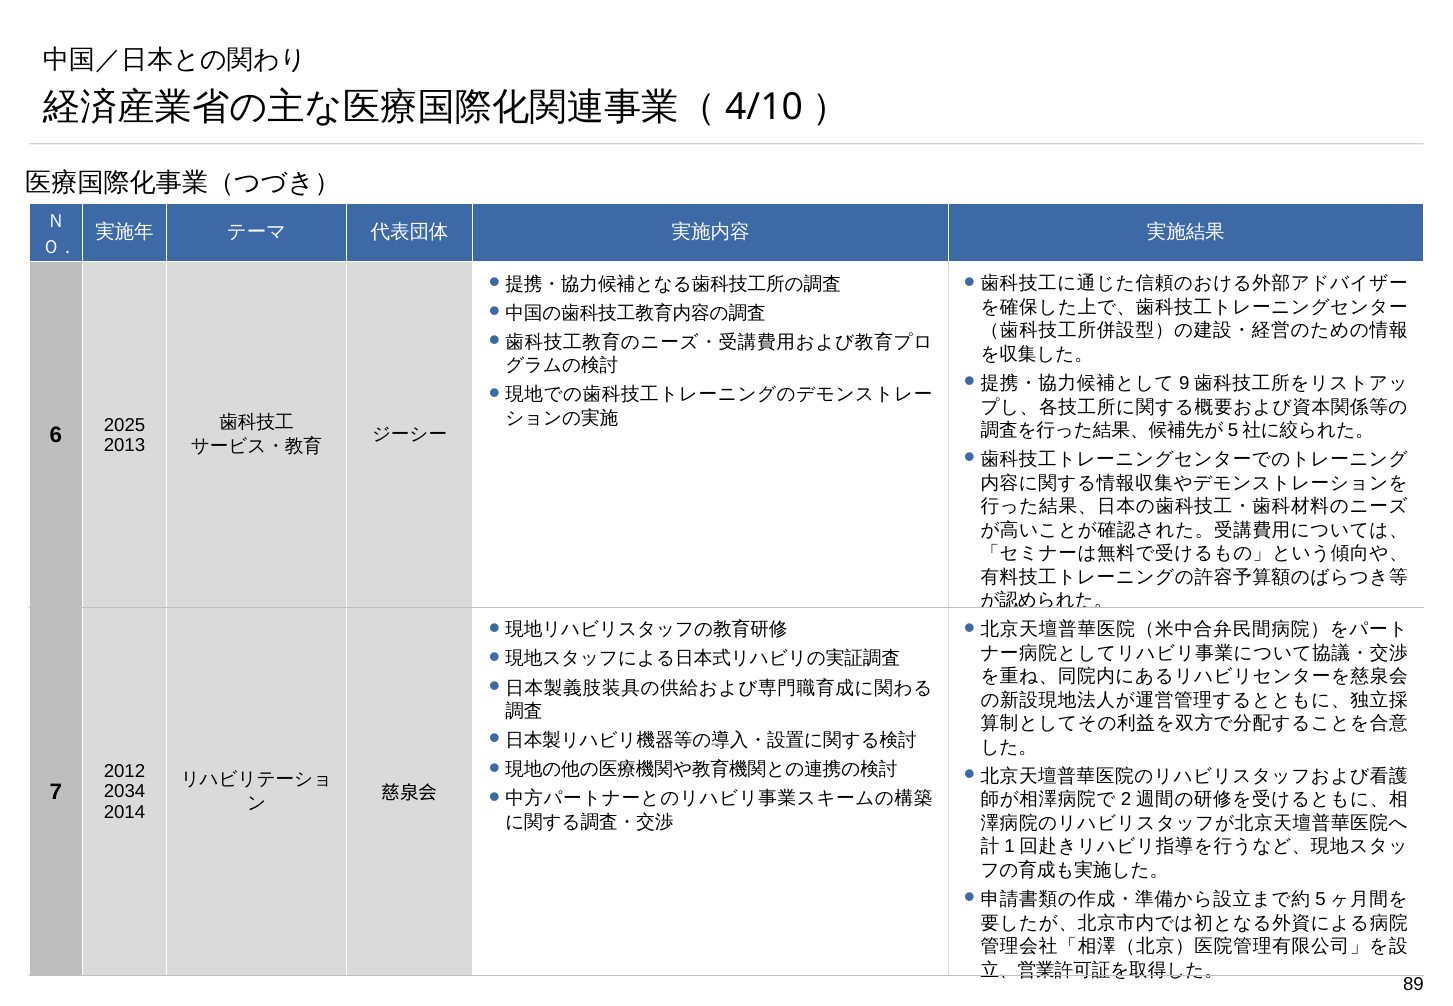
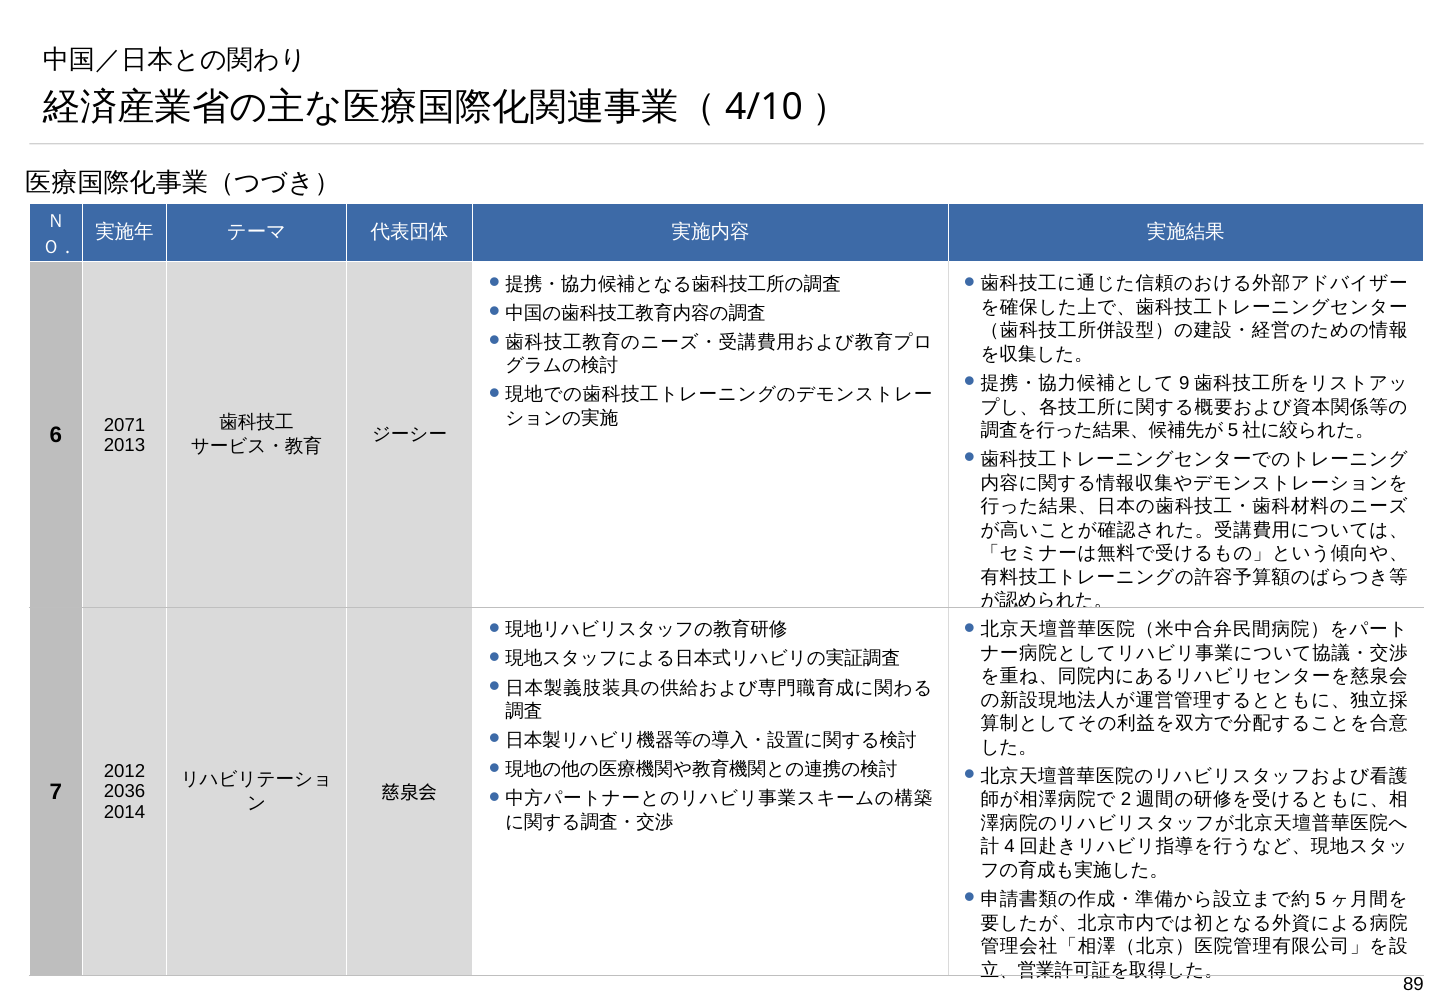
2025: 2025 -> 2071 (125, 425)
2034: 2034 -> 2036 (125, 792)
1: 1 -> 4 (1010, 847)
